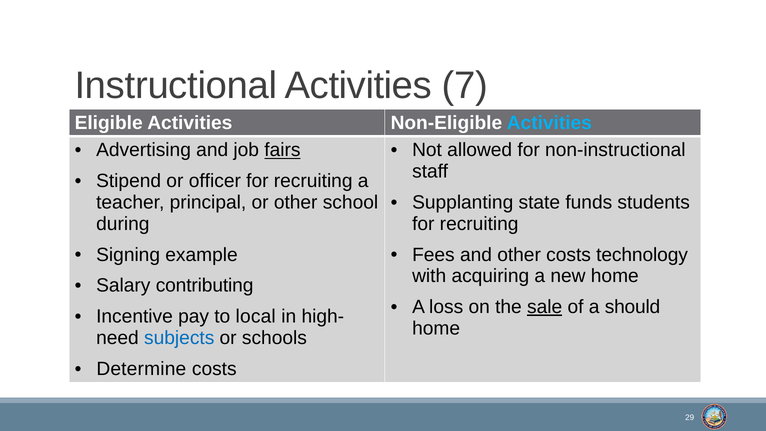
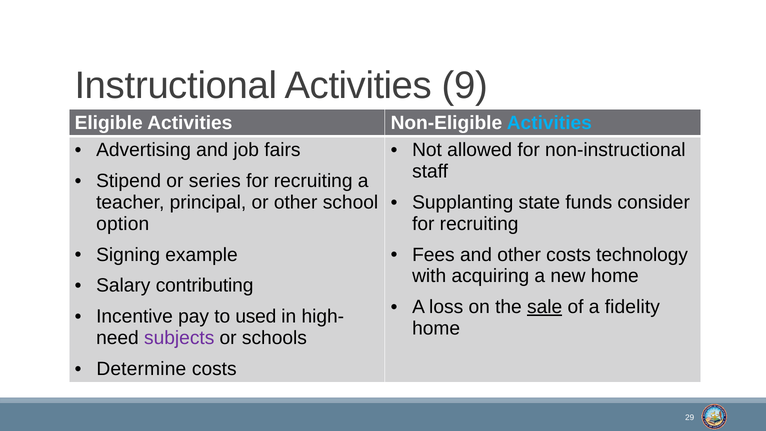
7: 7 -> 9 (465, 86)
fairs underline: present -> none (282, 150)
officer: officer -> series (215, 181)
students: students -> consider (654, 202)
during: during -> option (123, 224)
should: should -> fidelity (632, 307)
local: local -> used (256, 316)
subjects colour: blue -> purple (179, 338)
